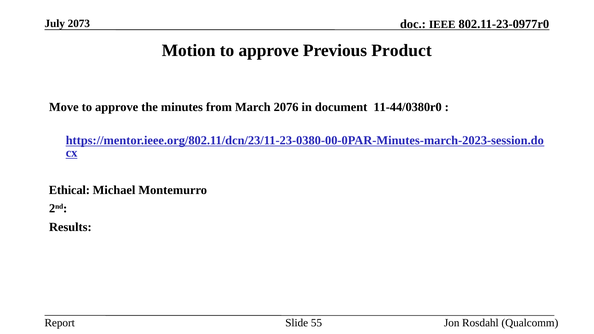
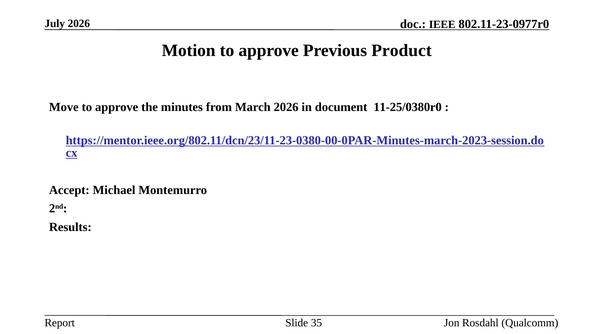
July 2073: 2073 -> 2026 (79, 24)
March 2076: 2076 -> 2026 (286, 107)
11-44/0380r0: 11-44/0380r0 -> 11-25/0380r0 (408, 107)
Ethical: Ethical -> Accept (69, 190)
55: 55 -> 35 (316, 323)
